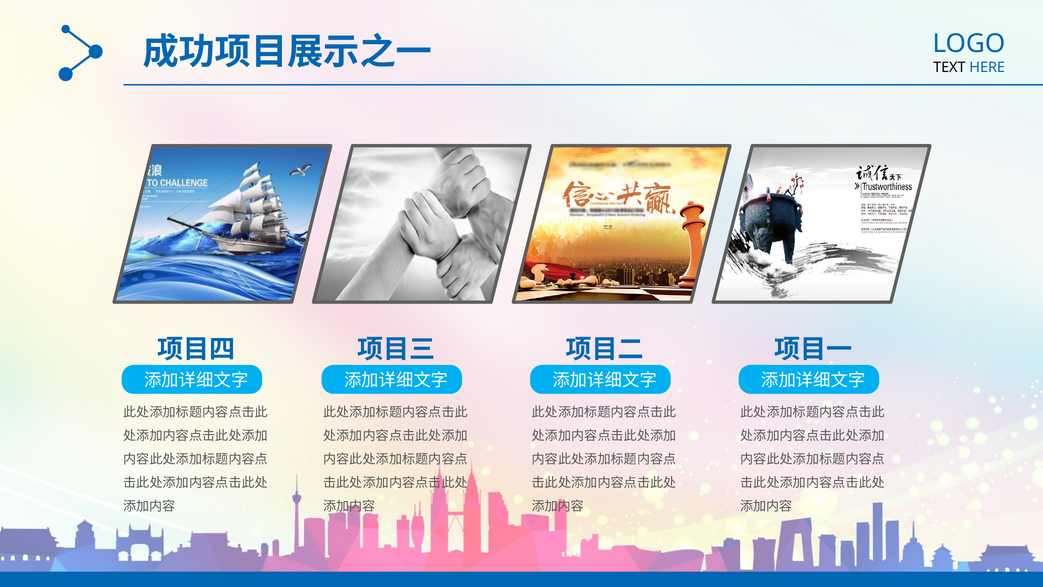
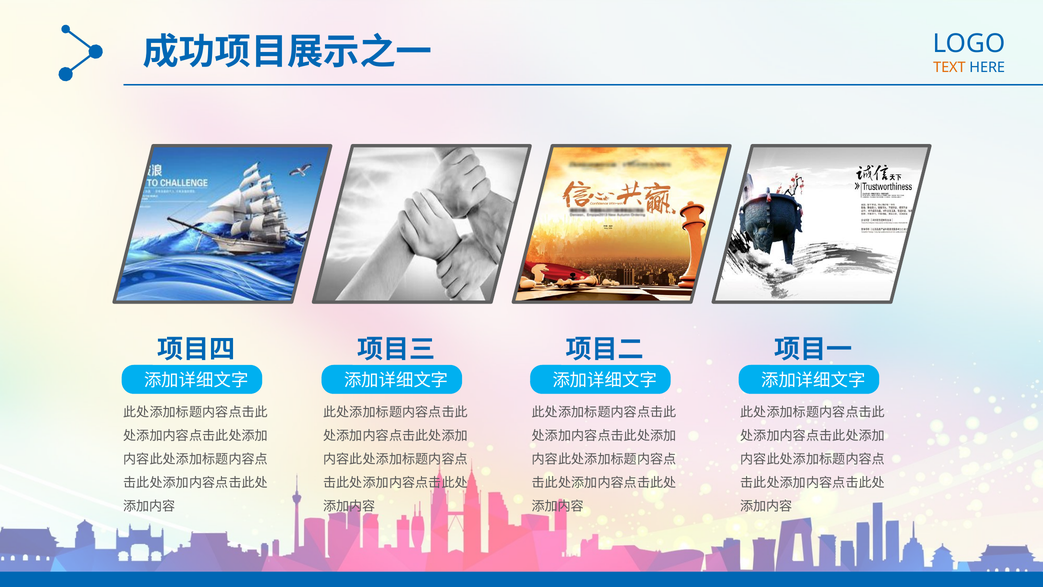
TEXT colour: black -> orange (949, 67)
